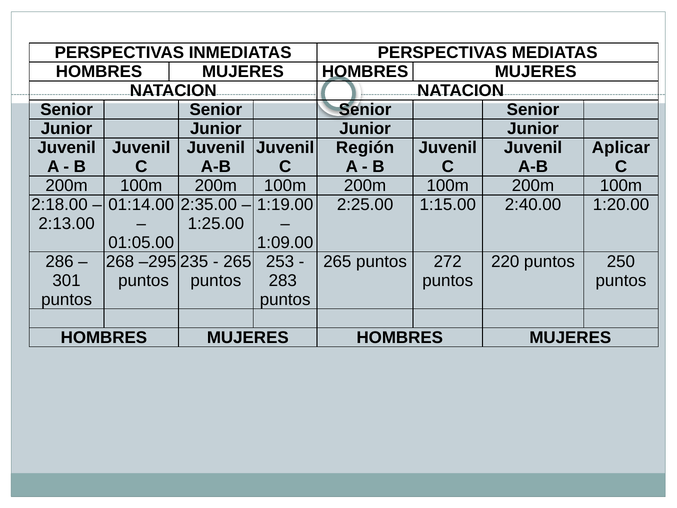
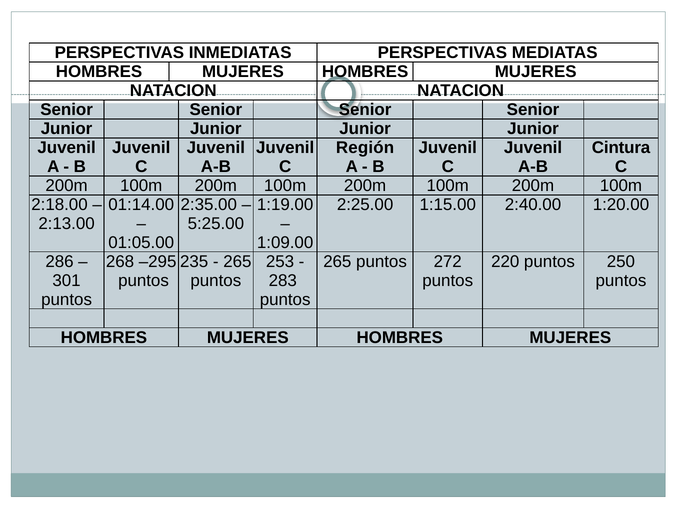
Aplicar: Aplicar -> Cintura (621, 148)
1:25.00: 1:25.00 -> 5:25.00 (216, 224)
